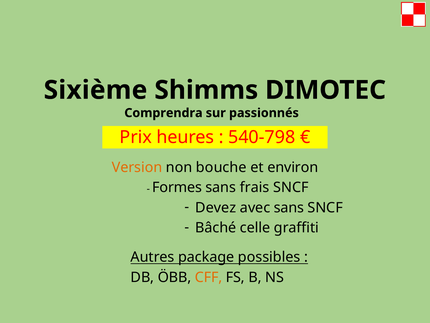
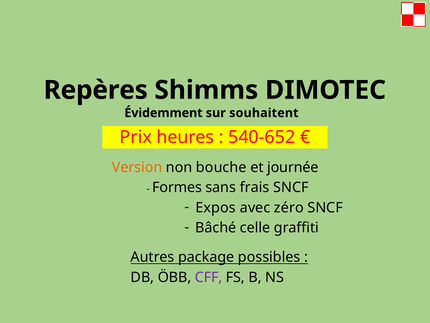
Sixième: Sixième -> Repères (96, 90)
Comprendra: Comprendra -> Évidemment (163, 113)
passionnés: passionnés -> souhaitent (264, 113)
540-798: 540-798 -> 540-652 (262, 137)
environ: environ -> journée (293, 167)
Devez: Devez -> Expos (216, 207)
avec sans: sans -> zéro (289, 207)
CFF colour: orange -> purple (209, 277)
